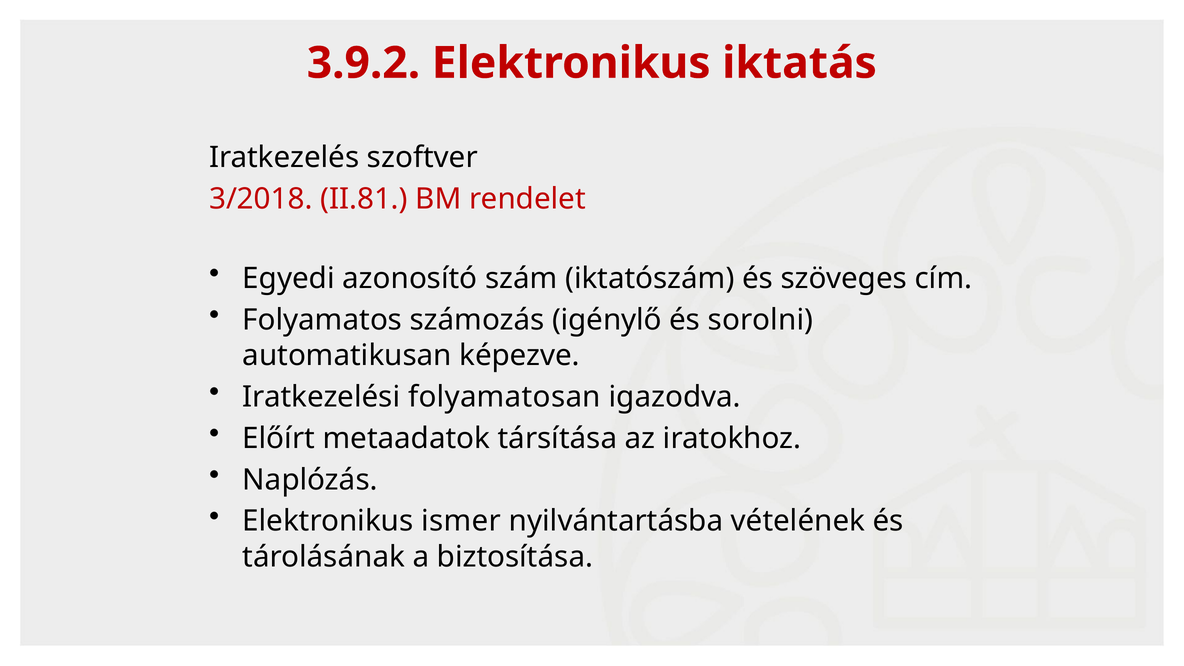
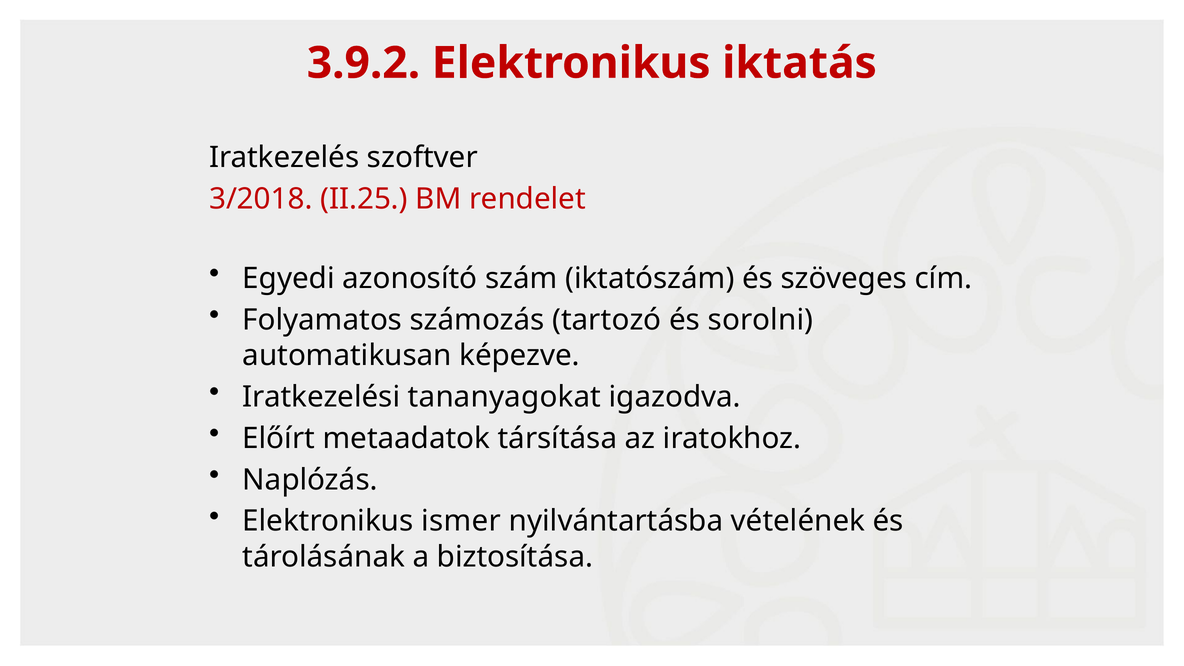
II.81: II.81 -> II.25 (364, 199)
igénylő: igénylő -> tartozó (607, 320)
folyamatosan: folyamatosan -> tananyagokat (504, 397)
